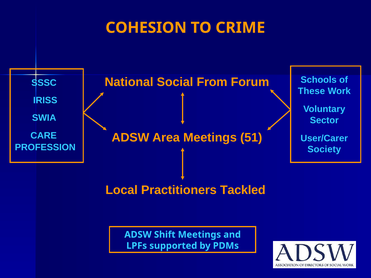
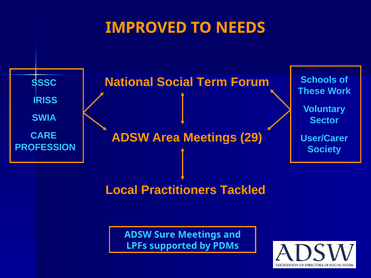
COHESION: COHESION -> IMPROVED (146, 28)
CRIME: CRIME -> NEEDS (240, 28)
From: From -> Term (212, 82)
51: 51 -> 29 (251, 138)
Shift: Shift -> Sure (165, 235)
